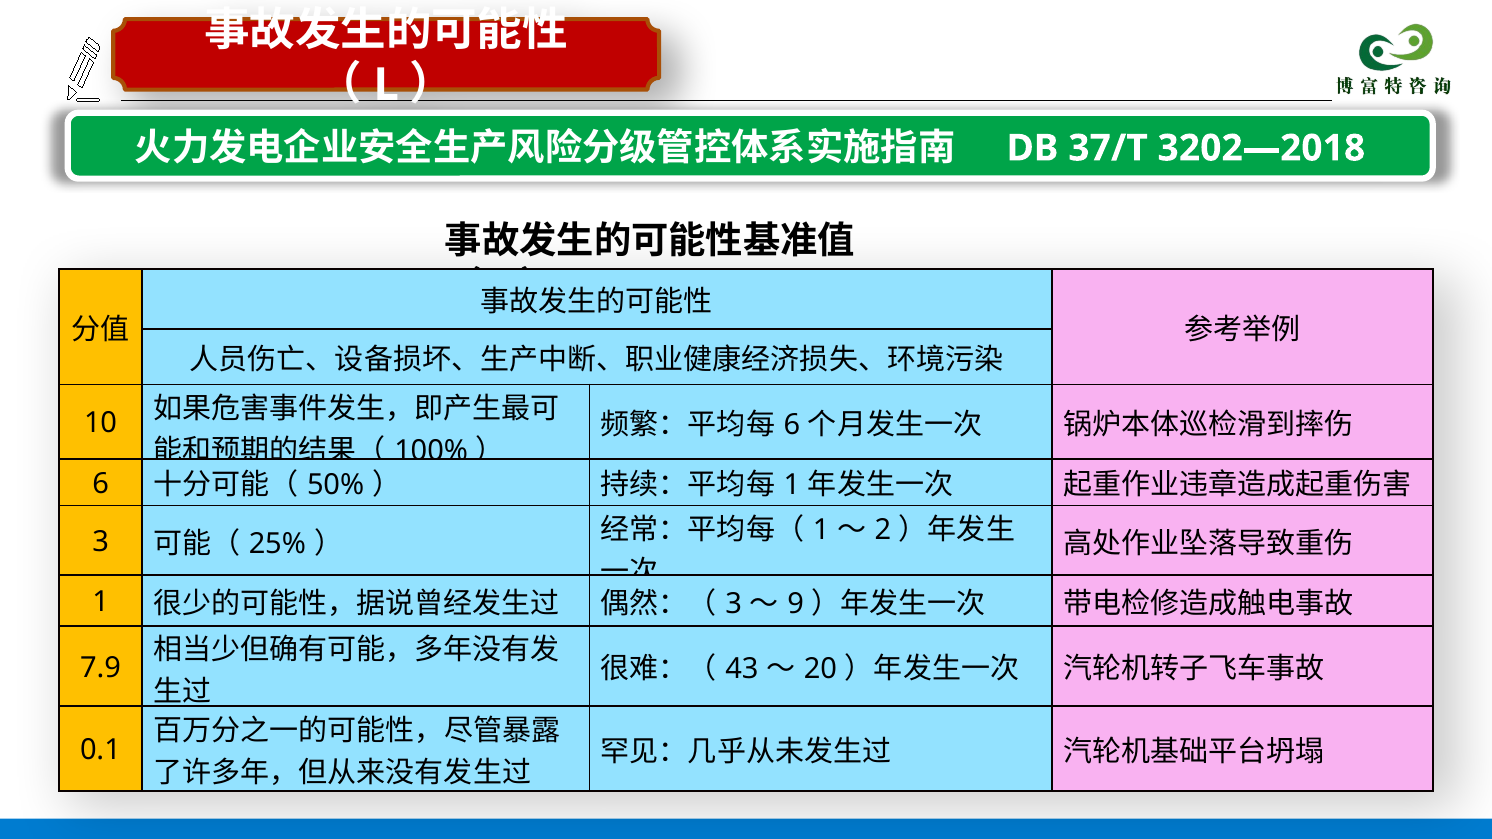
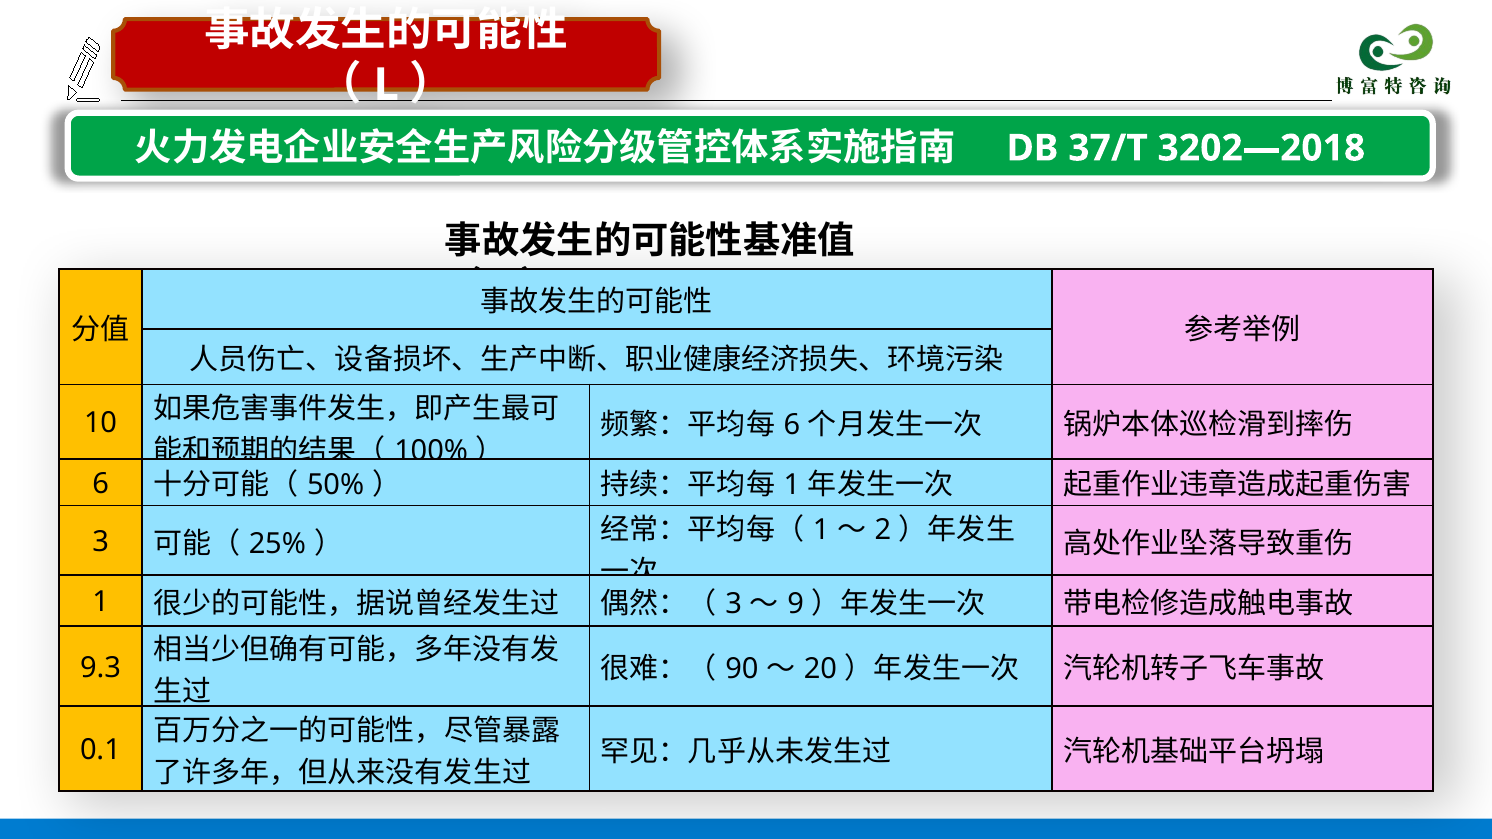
43: 43 -> 90 (742, 669)
7.9: 7.9 -> 9.3 (101, 668)
